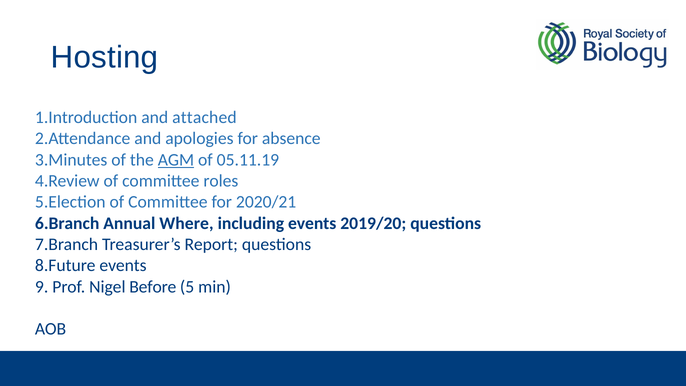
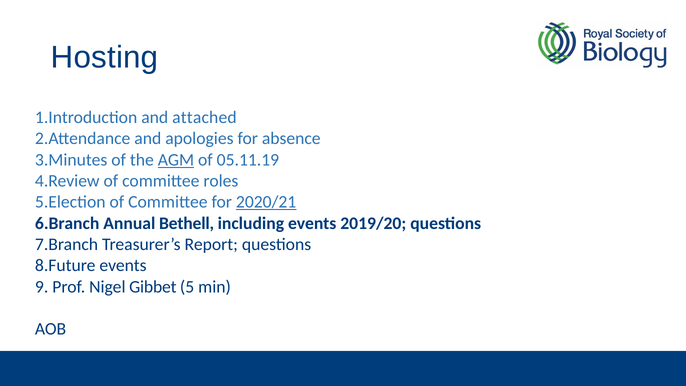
2020/21 underline: none -> present (266, 202)
Where: Where -> Bethell (187, 223)
Before: Before -> Gibbet (153, 287)
